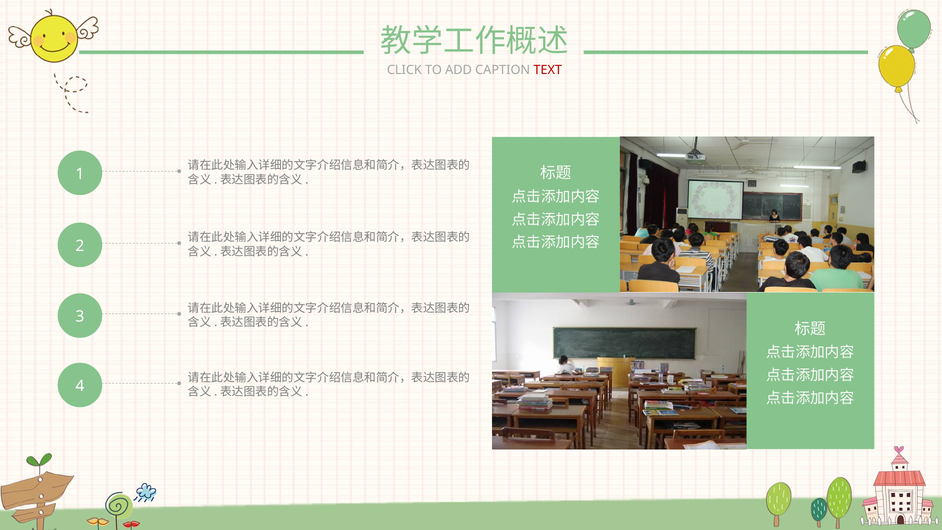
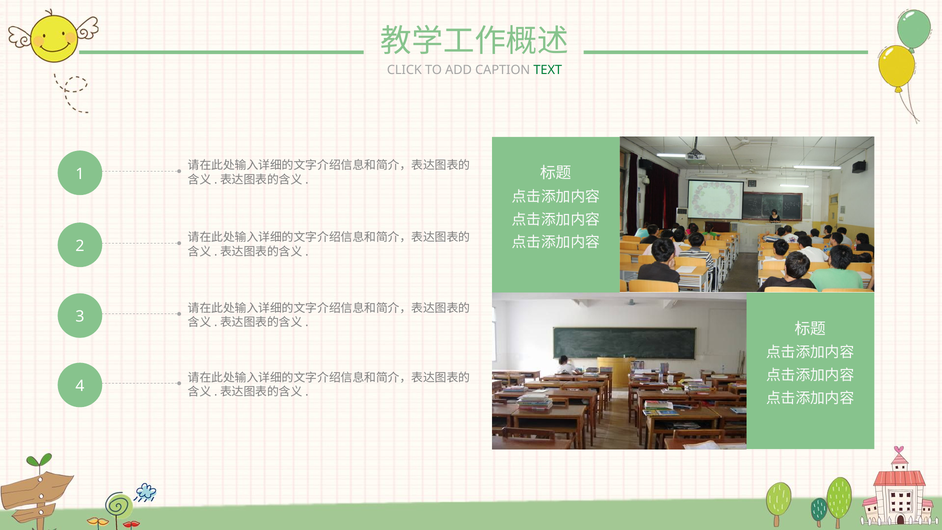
TEXT colour: red -> green (548, 70)
